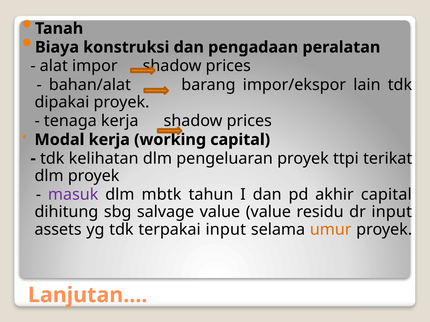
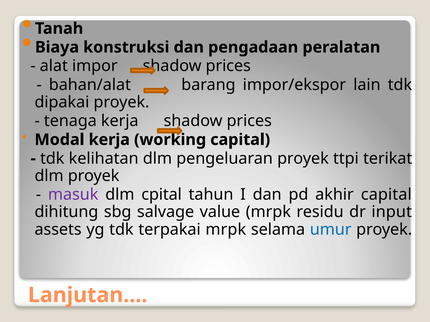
mbtk: mbtk -> cpital (162, 195)
value value: value -> mrpk (268, 212)
terpakai input: input -> mrpk (226, 230)
umur colour: orange -> blue (331, 230)
